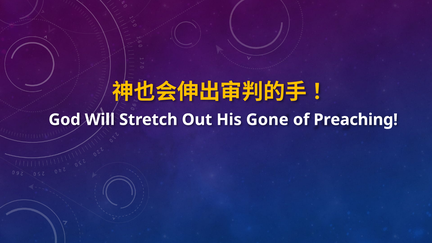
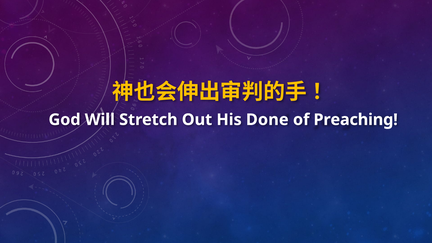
Gone: Gone -> Done (267, 120)
